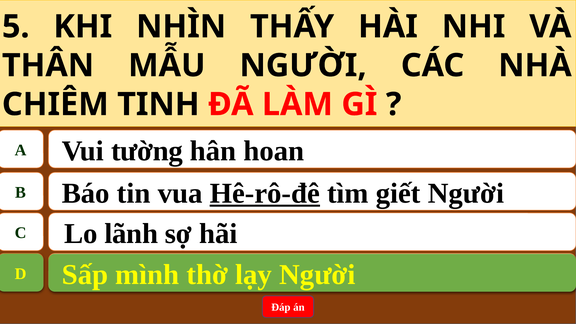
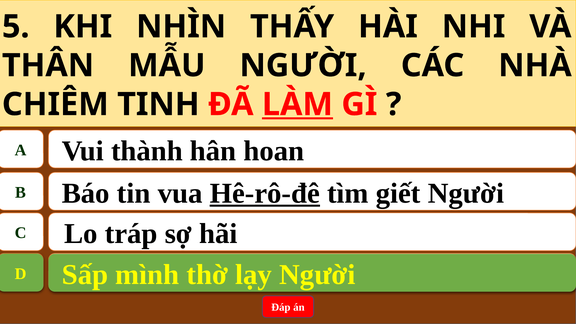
LÀM underline: none -> present (297, 104)
tường: tường -> thành (147, 151)
lãnh: lãnh -> tráp (131, 234)
